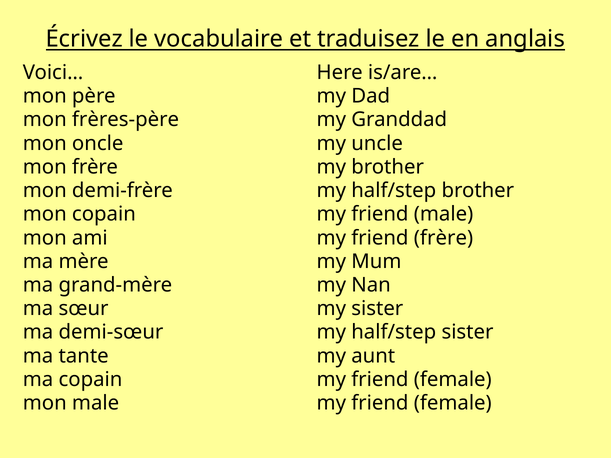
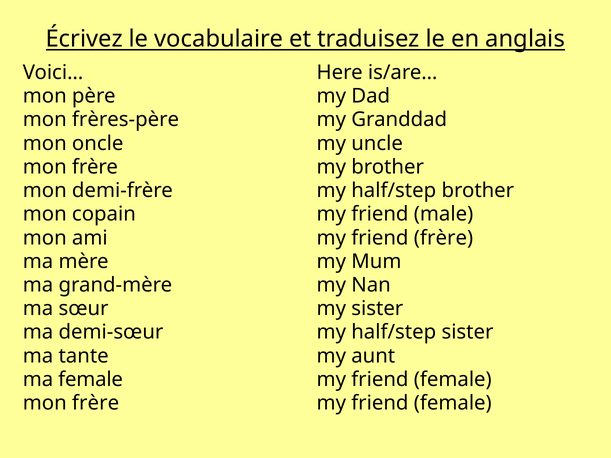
ma copain: copain -> female (91, 380)
male: male -> frère (96, 403)
